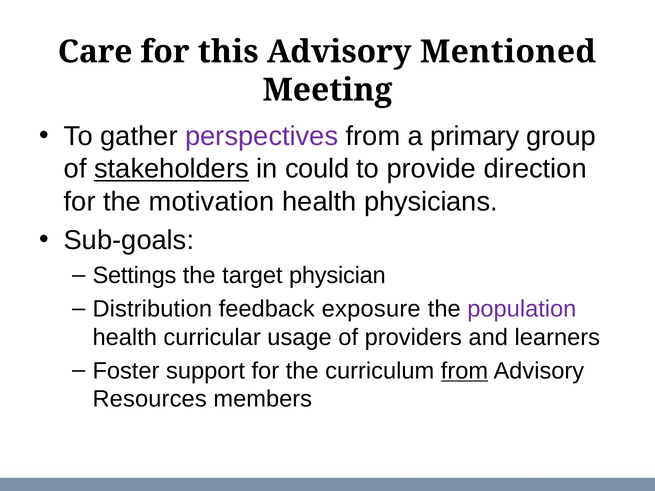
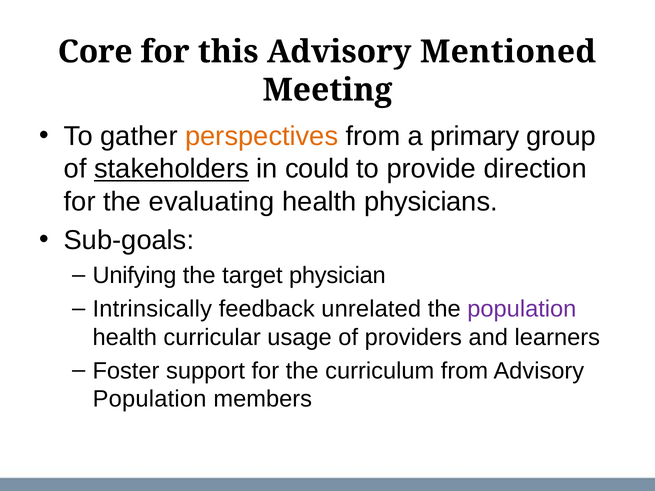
Care: Care -> Core (95, 52)
perspectives colour: purple -> orange (262, 136)
motivation: motivation -> evaluating (212, 202)
Settings: Settings -> Unifying (134, 276)
Distribution: Distribution -> Intrinsically (152, 309)
exposure: exposure -> unrelated (371, 309)
from underline: present -> none (465, 371)
Resources: Resources -> Population (150, 399)
